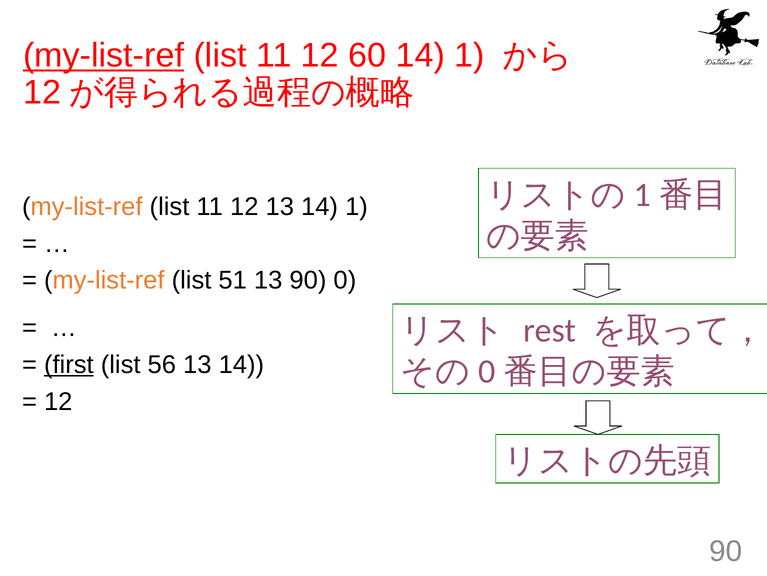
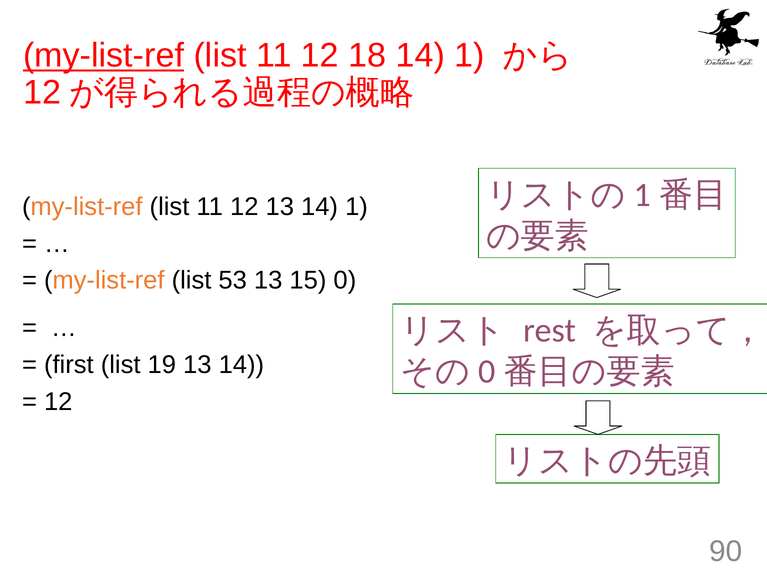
60: 60 -> 18 (367, 56)
51: 51 -> 53 (233, 280)
13 90: 90 -> 15 (308, 280)
first underline: present -> none (69, 364)
56: 56 -> 19 (162, 364)
